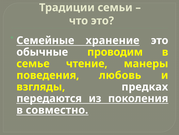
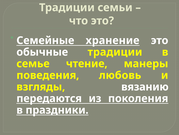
обычные проводим: проводим -> традиции (115, 52)
предках: предках -> вязанию (145, 86)
совместно: совместно -> праздники (57, 110)
